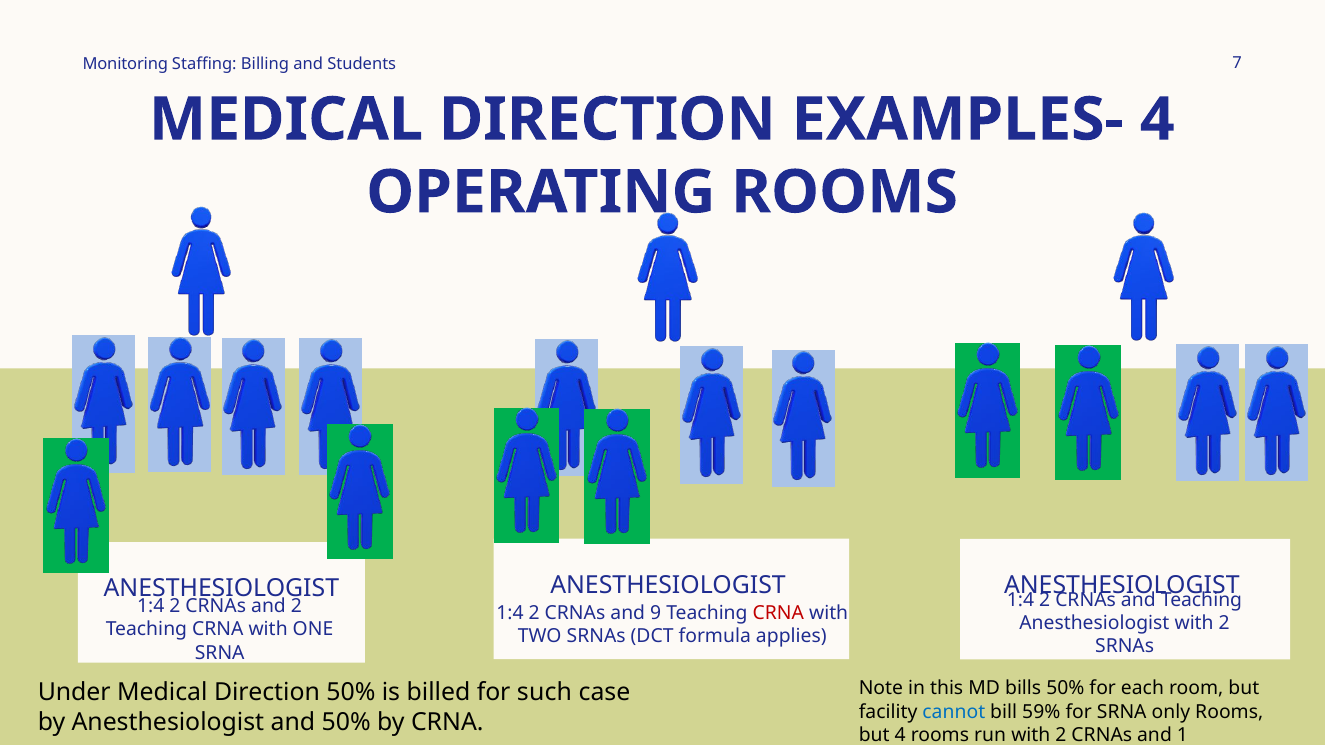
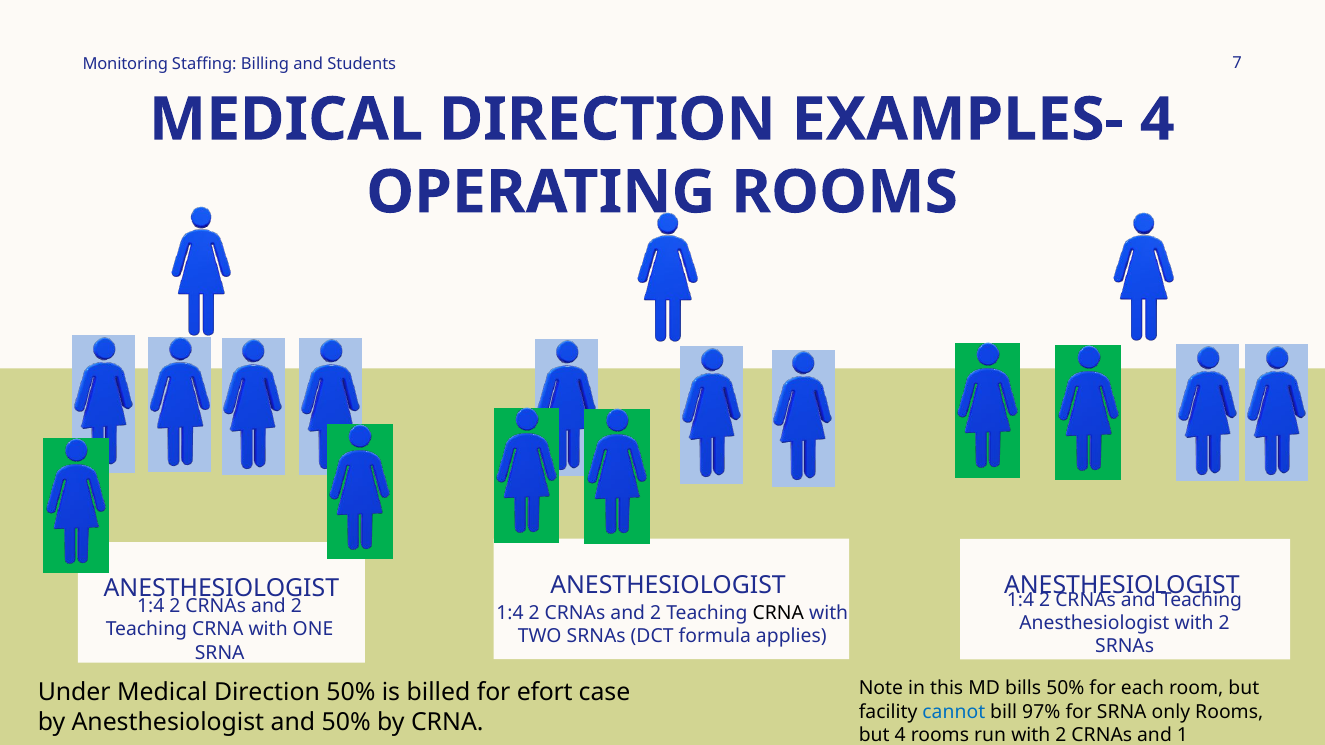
9: 9 -> 2 (656, 613)
CRNA colour: red -> black (778, 613)
such: such -> efort (545, 693)
59%: 59% -> 97% (1041, 712)
